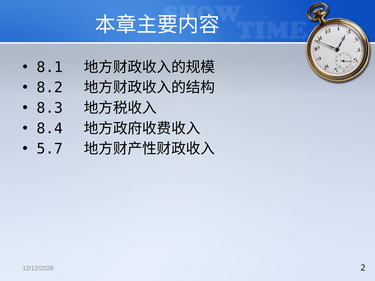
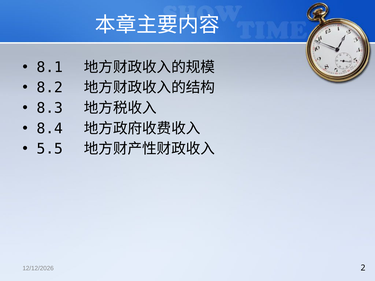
5.7: 5.7 -> 5.5 (50, 149)
